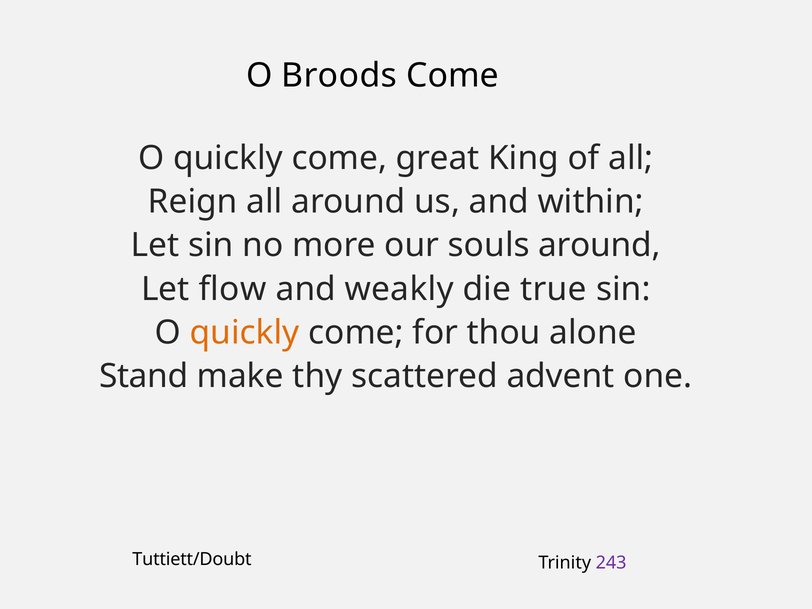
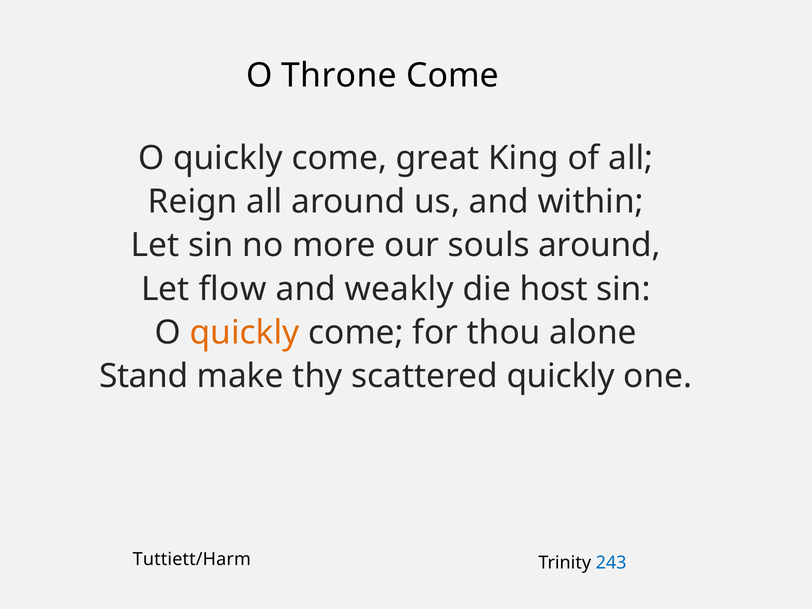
Broods: Broods -> Throne (339, 76)
true: true -> host (554, 289)
scattered advent: advent -> quickly (561, 376)
Tuttiett/Doubt: Tuttiett/Doubt -> Tuttiett/Harm (192, 559)
243 colour: purple -> blue (611, 563)
